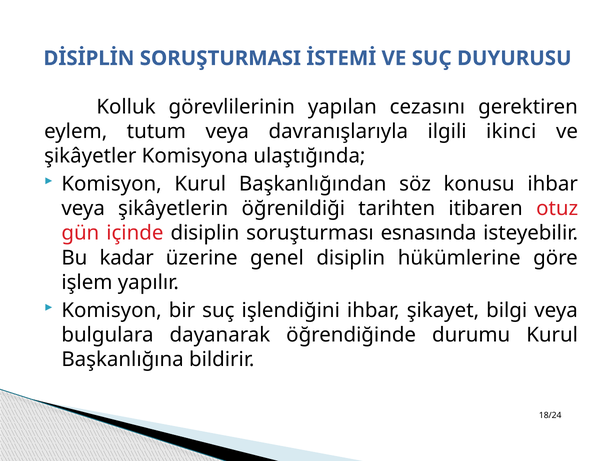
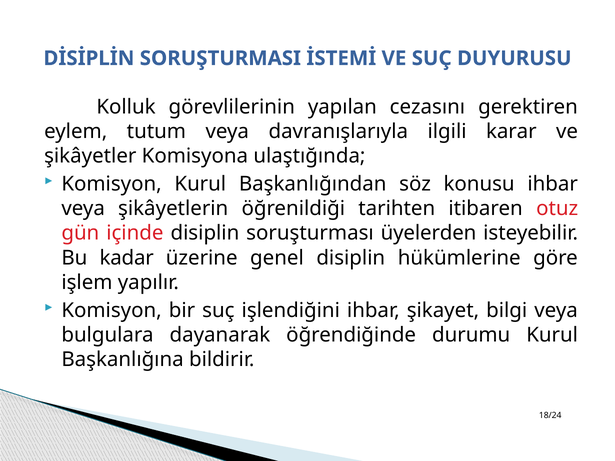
ikinci: ikinci -> karar (511, 132)
esnasında: esnasında -> üyelerden (429, 233)
